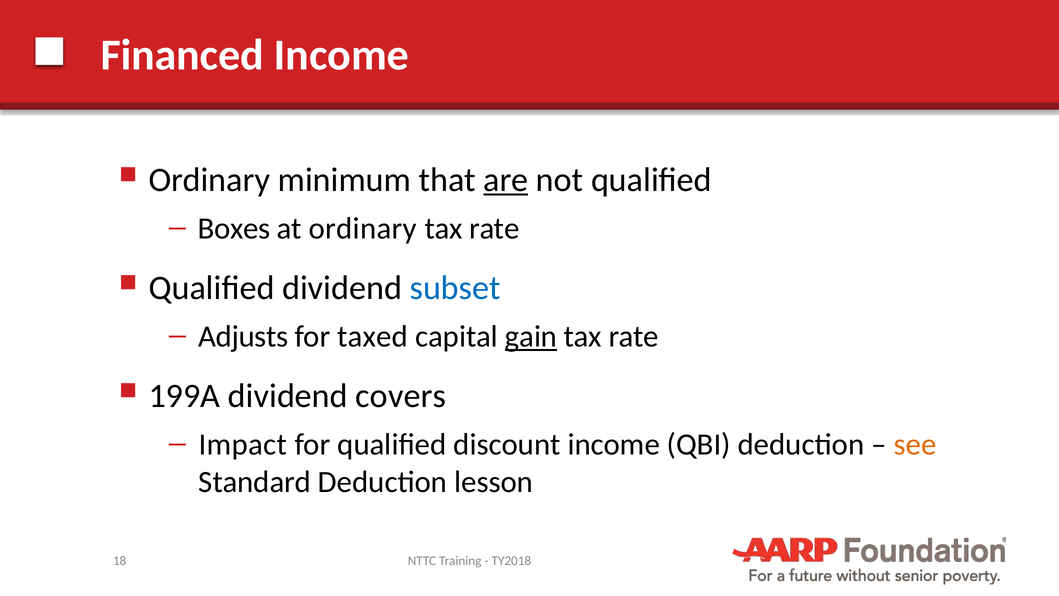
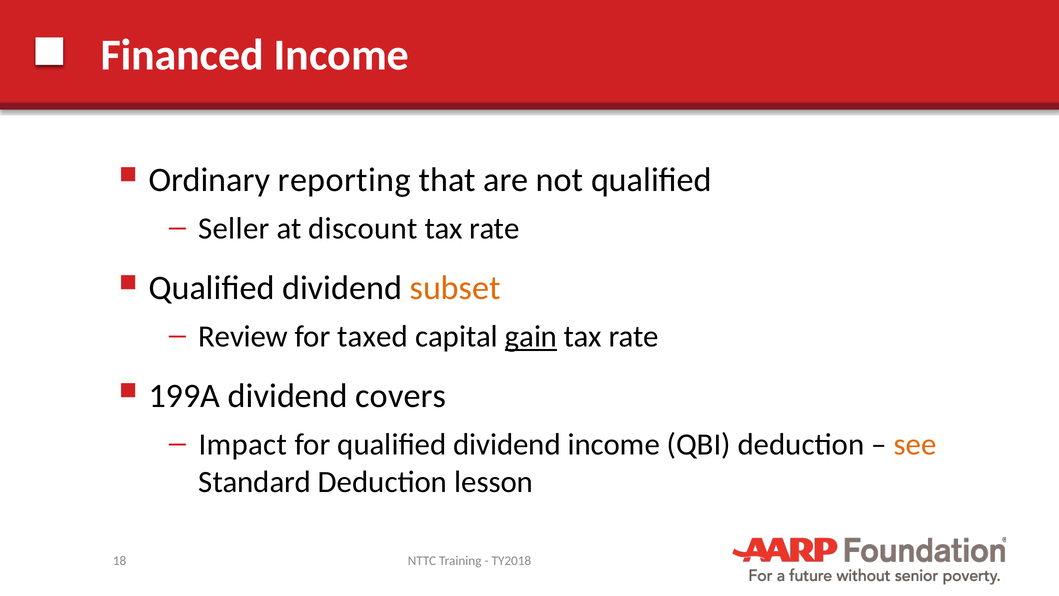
minimum: minimum -> reporting (344, 180)
are underline: present -> none (506, 180)
Boxes: Boxes -> Seller (234, 229)
at ordinary: ordinary -> discount (363, 229)
subset colour: blue -> orange (455, 288)
Adjusts: Adjusts -> Review (243, 337)
for qualified discount: discount -> dividend (507, 445)
